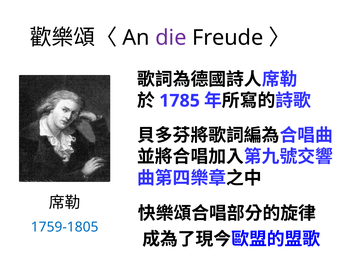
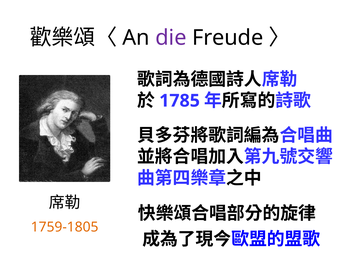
1759-1805 colour: blue -> orange (65, 227)
